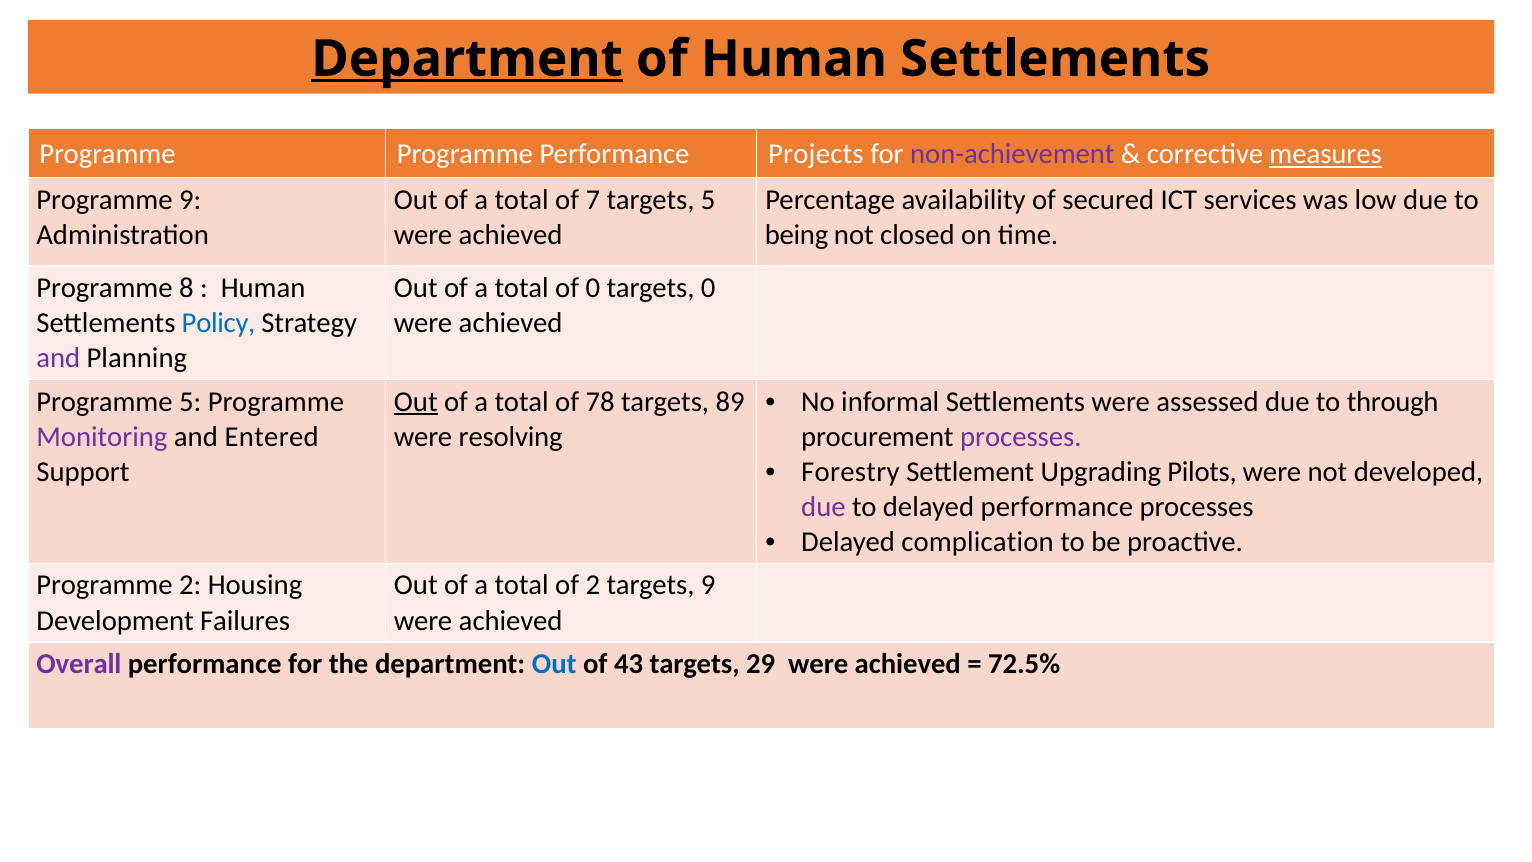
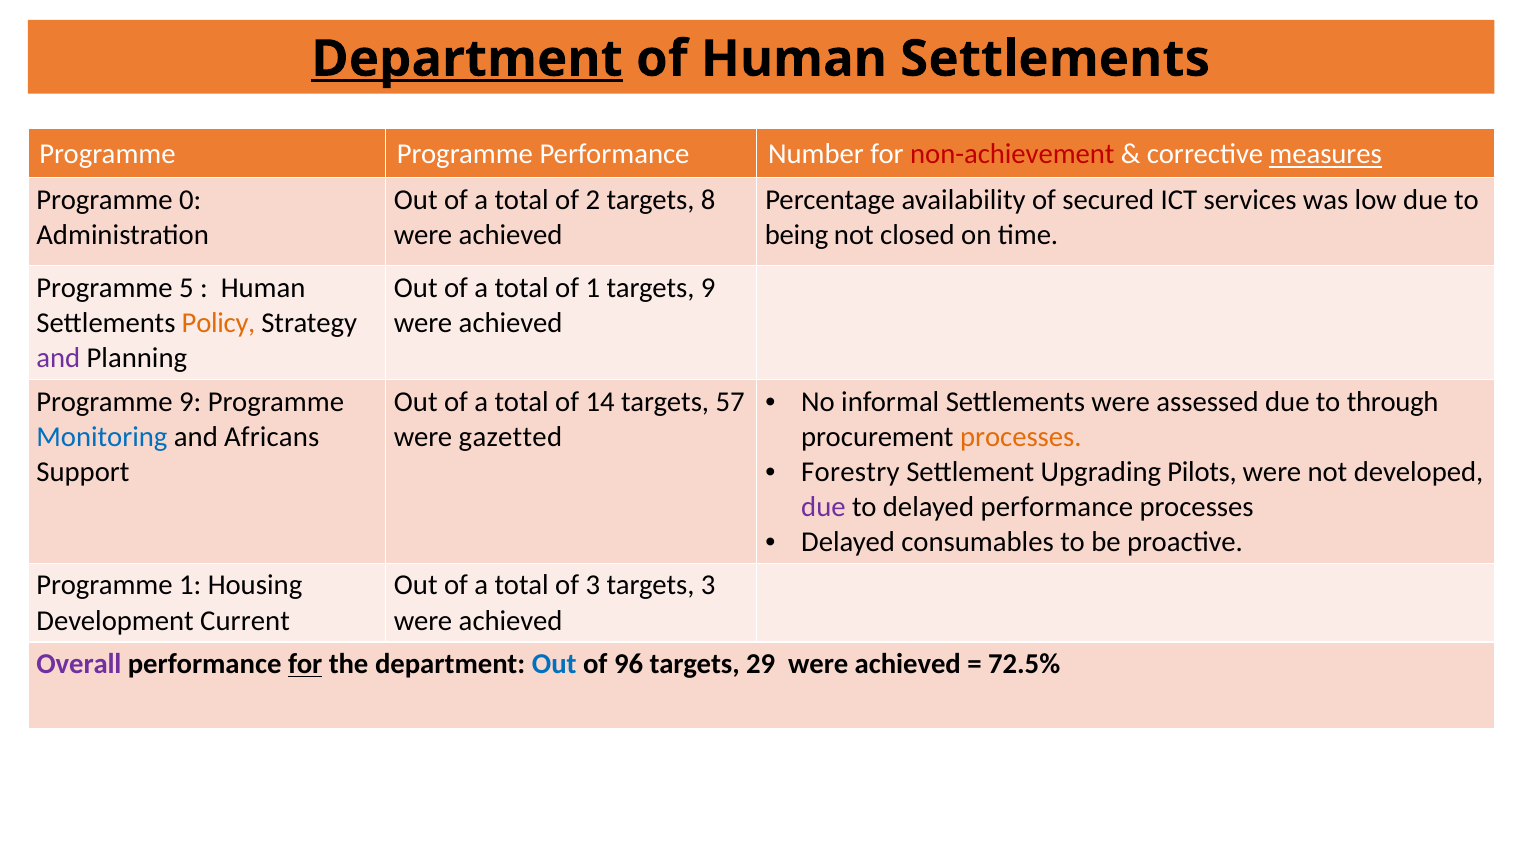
Projects: Projects -> Number (816, 154)
non-achievement colour: purple -> red (1012, 154)
Programme 9: 9 -> 0 (190, 200)
7: 7 -> 2 (593, 200)
targets 5: 5 -> 8 (708, 200)
8: 8 -> 5 (186, 288)
of 0: 0 -> 1 (593, 288)
targets 0: 0 -> 9 (708, 288)
Policy colour: blue -> orange (219, 323)
Programme 5: 5 -> 9 (190, 401)
Out underline: present -> none (416, 401)
78: 78 -> 14 (600, 401)
89: 89 -> 57 (730, 401)
Monitoring colour: purple -> blue (102, 436)
Entered: Entered -> Africans (272, 436)
resolving: resolving -> gazetted (510, 436)
processes colour: purple -> orange (1021, 436)
complication: complication -> consumables (978, 542)
Programme 2: 2 -> 1 (190, 585)
of 2: 2 -> 3 (593, 585)
targets 9: 9 -> 3 (708, 585)
Failures: Failures -> Current (245, 620)
for underline: none -> present (305, 664)
43: 43 -> 96 (629, 664)
